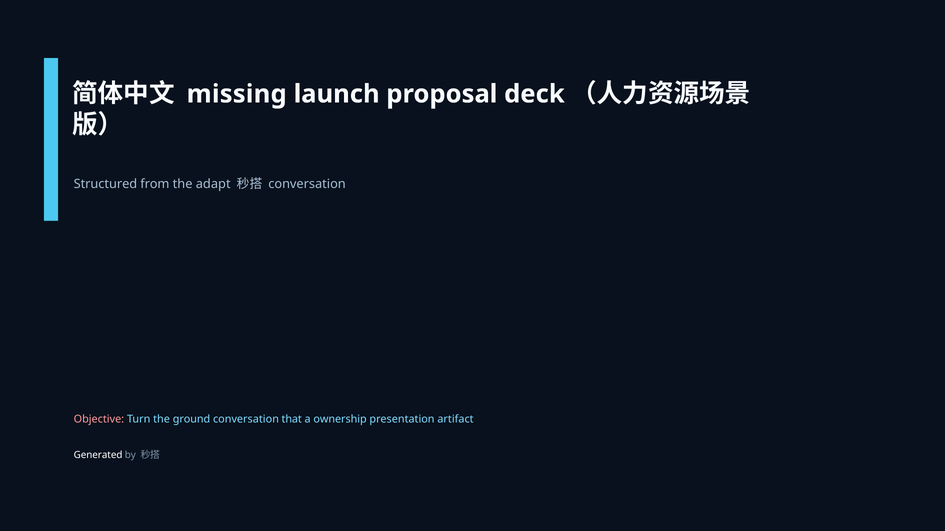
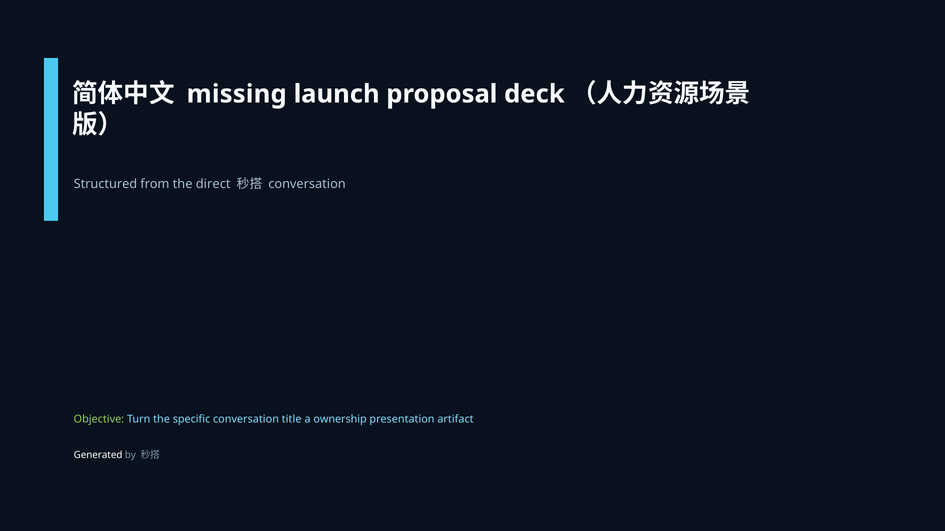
adapt: adapt -> direct (213, 184)
Objective colour: pink -> light green (99, 420)
ground: ground -> specific (192, 420)
that: that -> title (292, 420)
